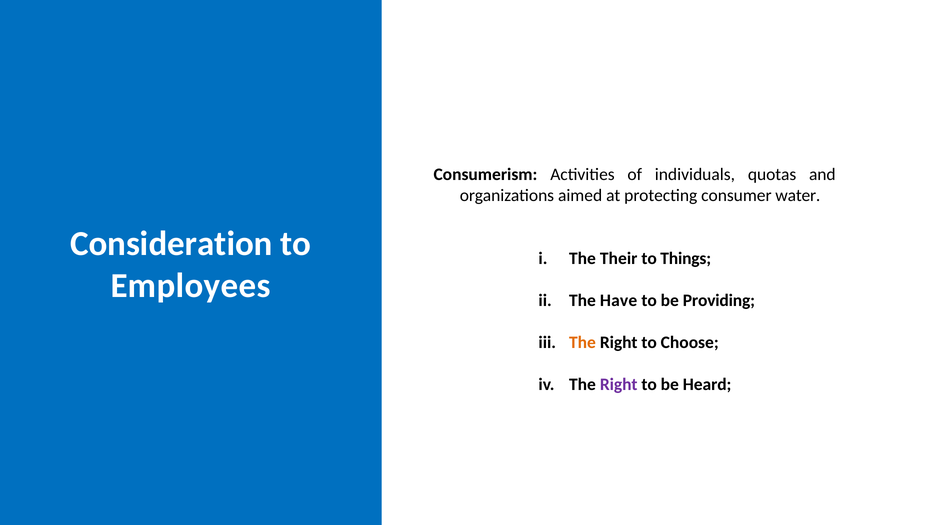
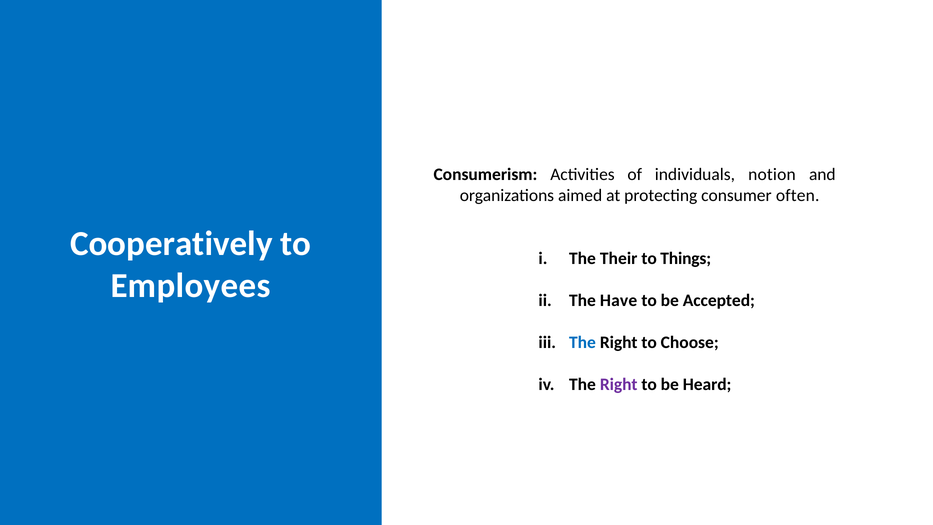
quotas: quotas -> notion (772, 174)
water: water -> often (798, 195)
Consideration: Consideration -> Cooperatively (171, 244)
Providing: Providing -> Accepted (719, 300)
The colour: orange -> blue (583, 342)
